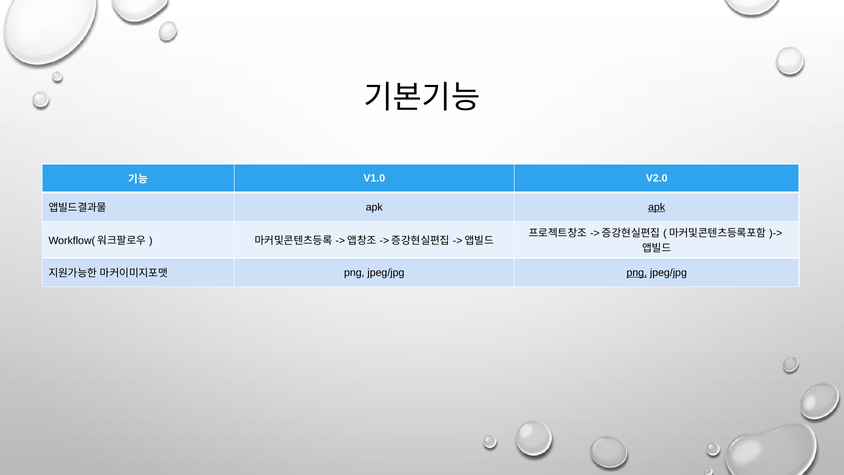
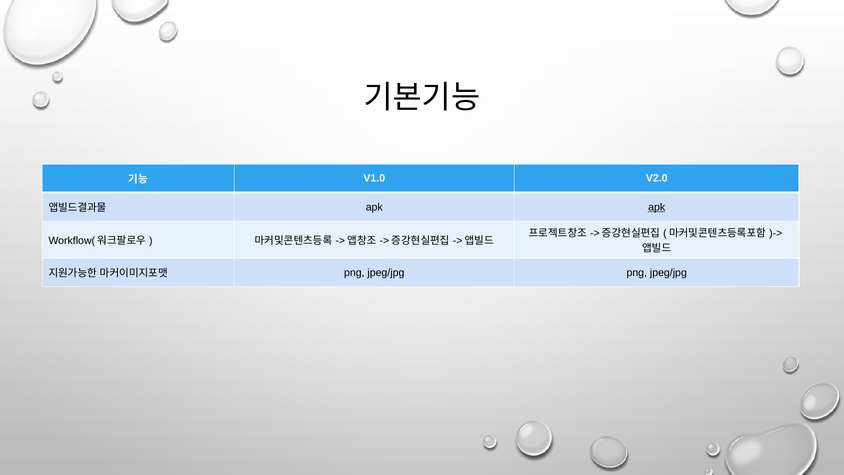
png underline: present -> none (637, 272)
